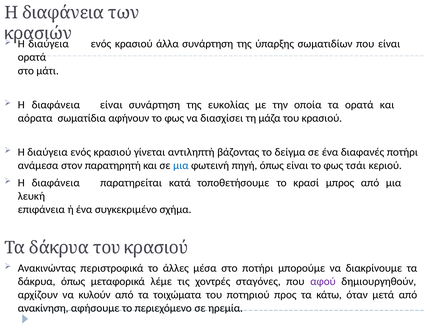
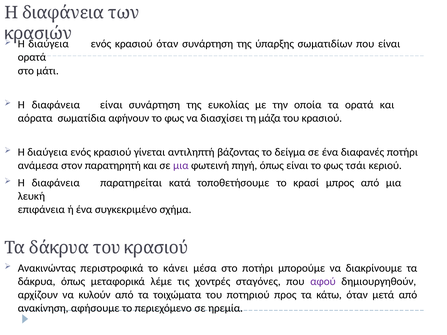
κρασιού άλλα: άλλα -> όταν (167, 44)
μια colour: blue -> purple (181, 166)
άλλες: άλλες -> κάνει (176, 268)
